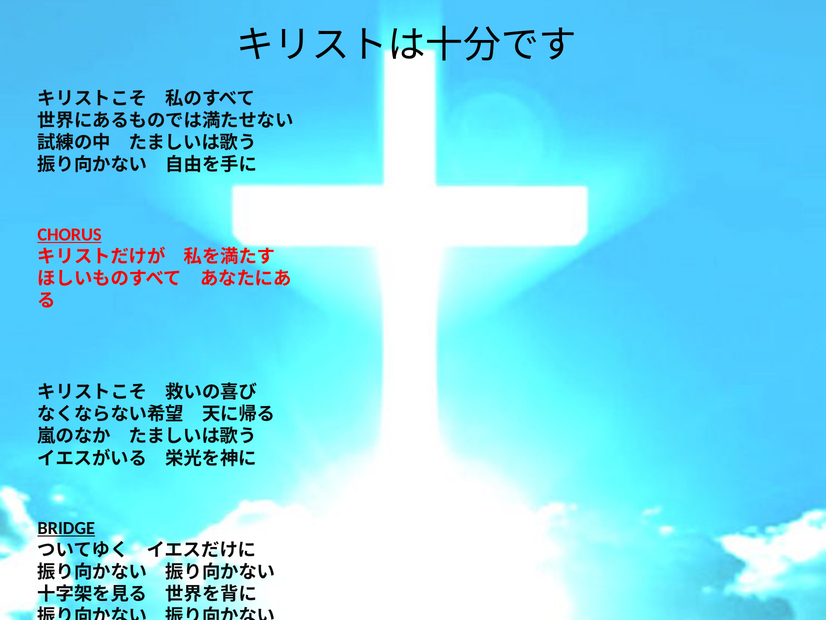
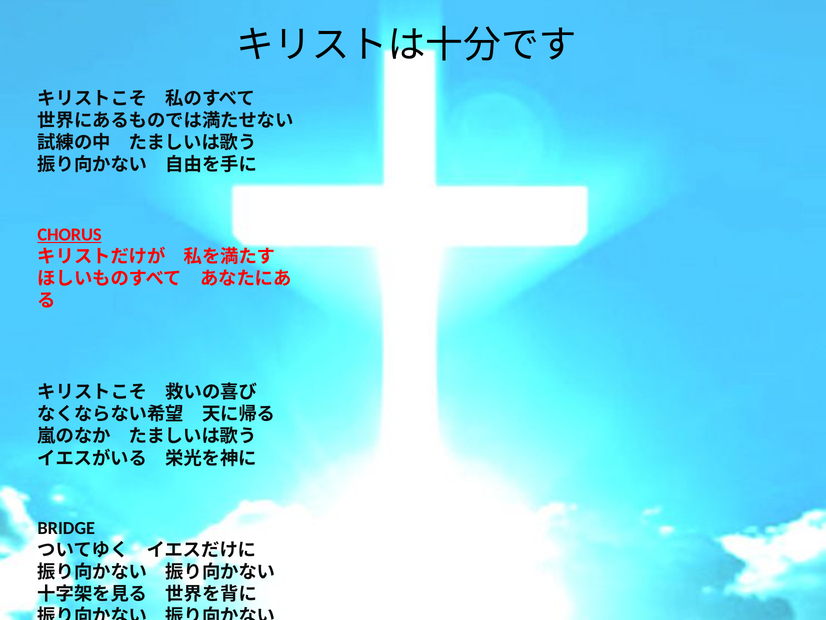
BRIDGE underline: present -> none (66, 528)
